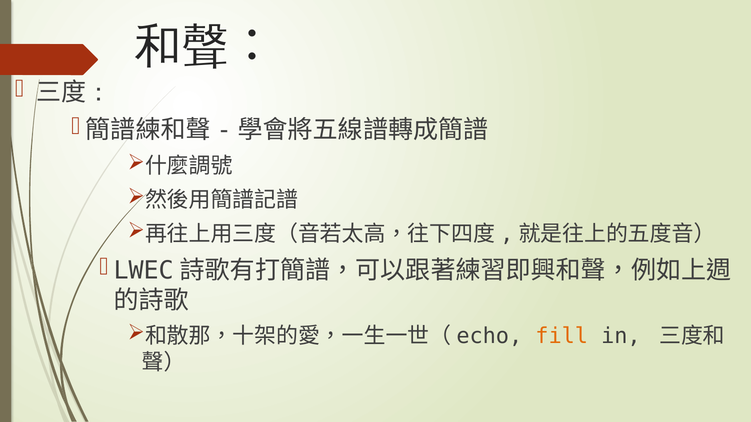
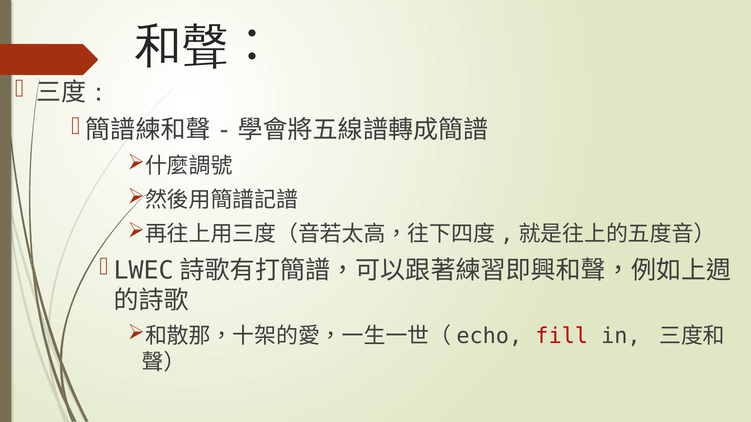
fill colour: orange -> red (562, 336)
